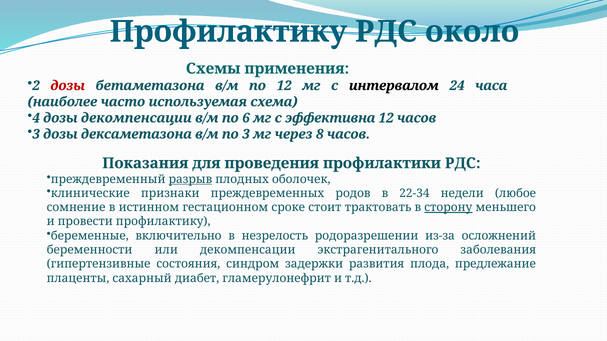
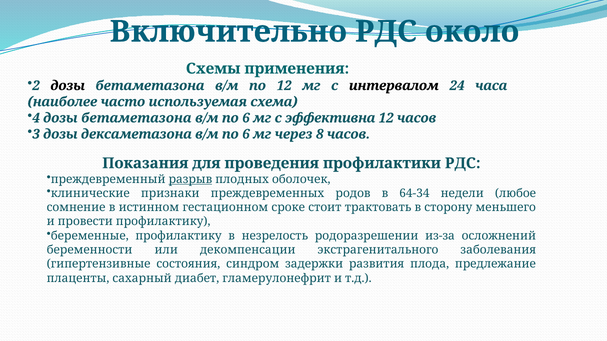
Профилактику: Профилактику -> Включительно (228, 32)
дозы colour: red -> black (68, 86)
4 дозы декомпенсации: декомпенсации -> бетаметазона (136, 118)
дексаметазона в/м по 3: 3 -> 6 (246, 134)
22-34: 22-34 -> 64-34 (414, 194)
сторону underline: present -> none (448, 208)
беременные включительно: включительно -> профилактику (179, 236)
